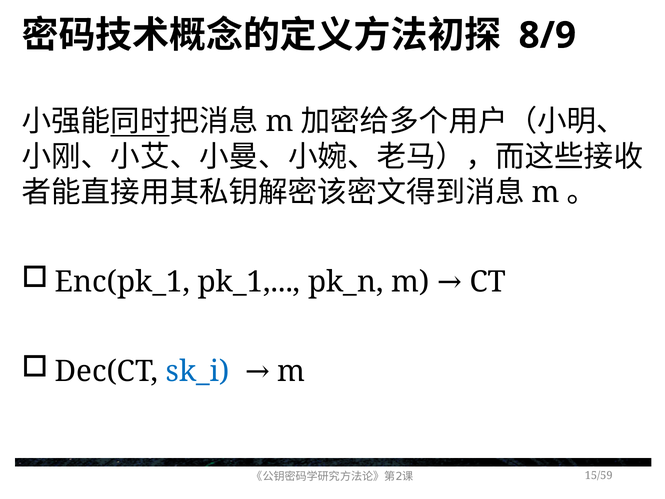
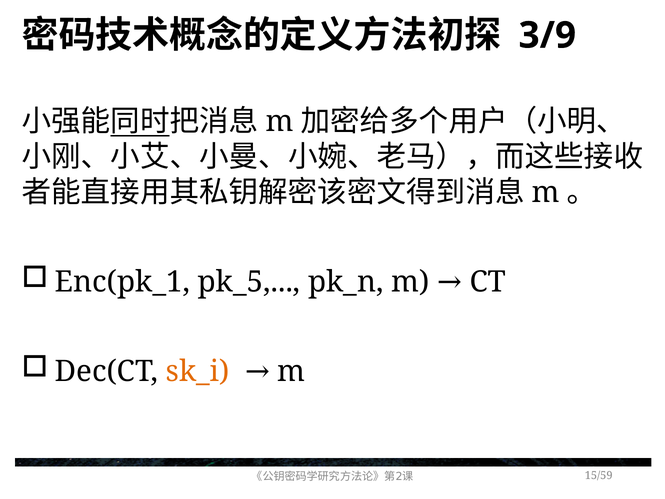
8/9: 8/9 -> 3/9 (547, 35)
pk_1: pk_1 -> pk_5 (249, 282)
sk_i colour: blue -> orange (198, 371)
